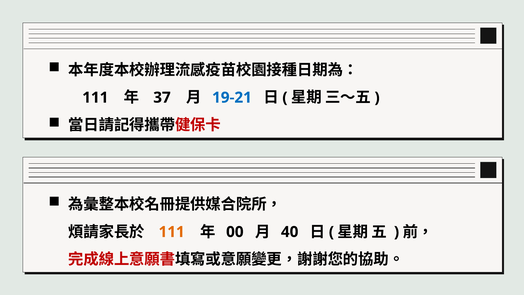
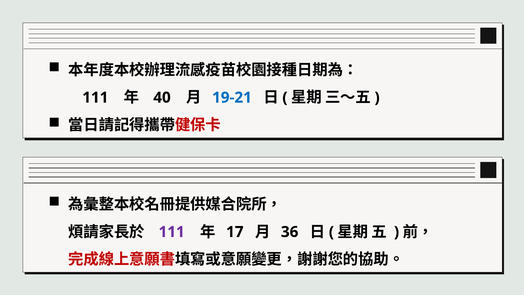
37: 37 -> 40 (162, 97)
111 colour: orange -> purple (172, 232)
00: 00 -> 17 (235, 232)
40: 40 -> 36 (290, 232)
